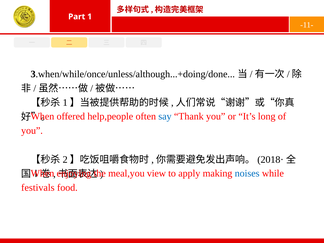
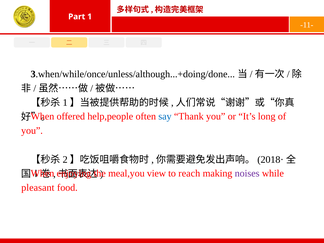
apply: apply -> reach (189, 173)
noises colour: blue -> purple (247, 173)
festivals: festivals -> pleasant (38, 188)
